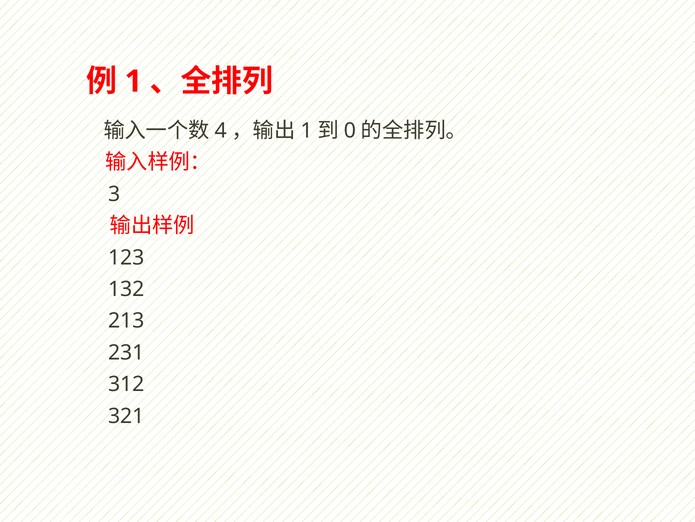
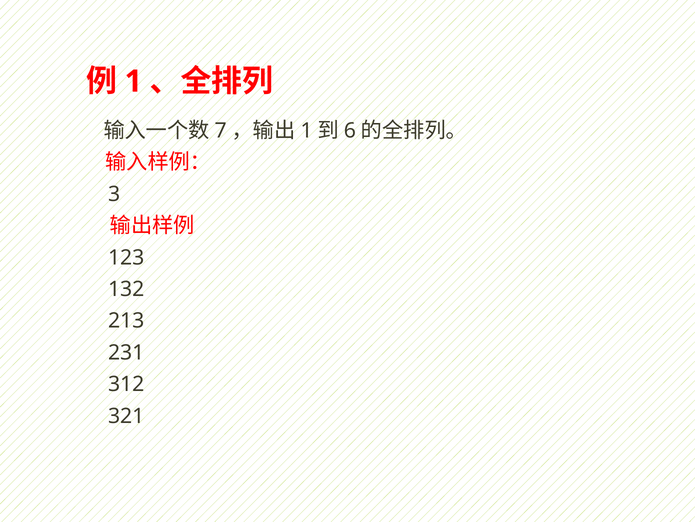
4: 4 -> 7 (221, 131)
0: 0 -> 6 (350, 131)
